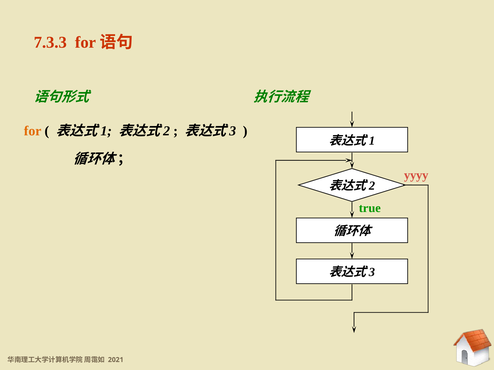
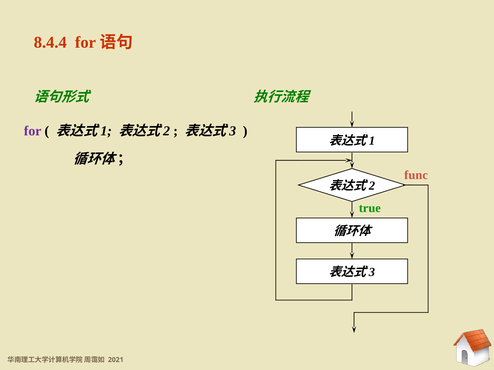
7.3.3: 7.3.3 -> 8.4.4 (50, 42)
for colour: orange -> purple (33, 131)
yyyy: yyyy -> func (416, 175)
